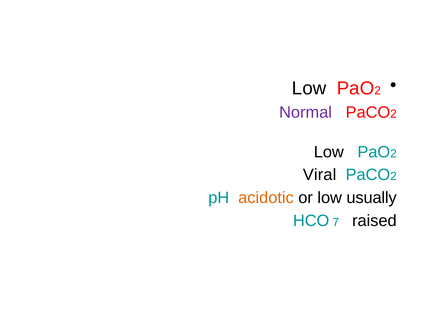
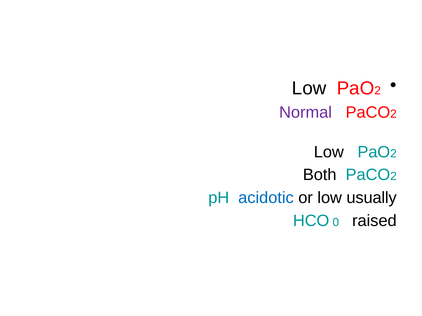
Viral: Viral -> Both (320, 175)
acidotic colour: orange -> blue (266, 198)
7: 7 -> 0 (336, 223)
